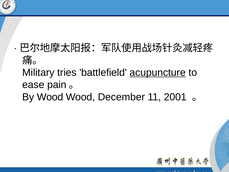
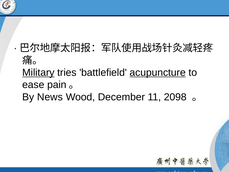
Military underline: none -> present (38, 72)
By Wood: Wood -> News (50, 97)
2001: 2001 -> 2098 (175, 97)
